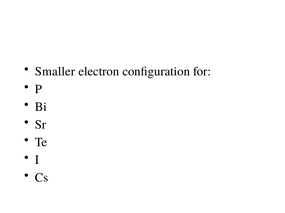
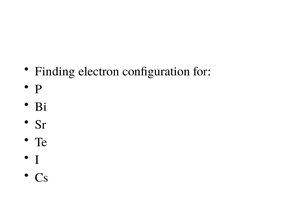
Smaller: Smaller -> Finding (55, 72)
